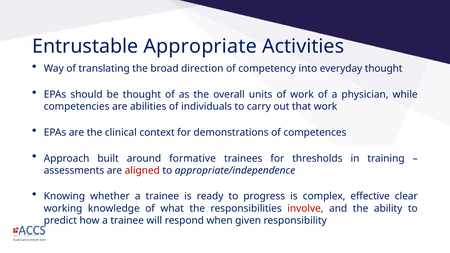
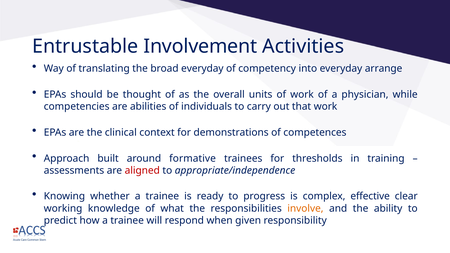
Appropriate: Appropriate -> Involvement (200, 46)
broad direction: direction -> everyday (202, 69)
everyday thought: thought -> arrange (384, 69)
involve colour: red -> orange (305, 209)
